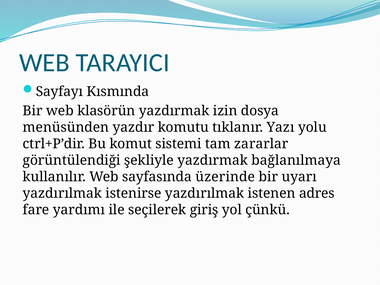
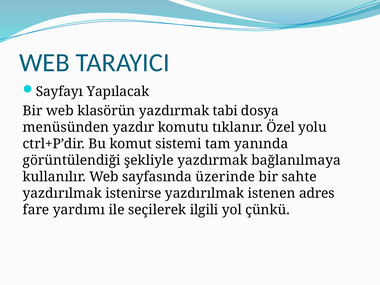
Kısmında: Kısmında -> Yapılacak (118, 92)
izin: izin -> tabi (225, 111)
Yazı: Yazı -> Özel (281, 127)
zararlar: zararlar -> yanında (261, 144)
uyarı: uyarı -> sahte (299, 177)
giriş: giriş -> ilgili (204, 210)
